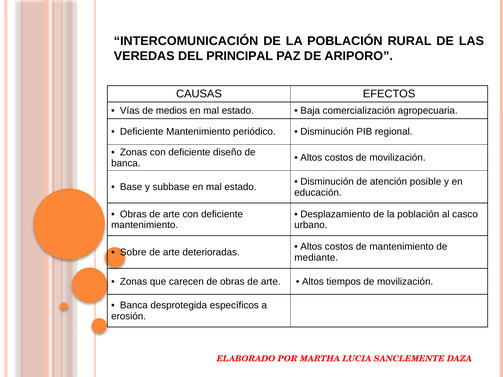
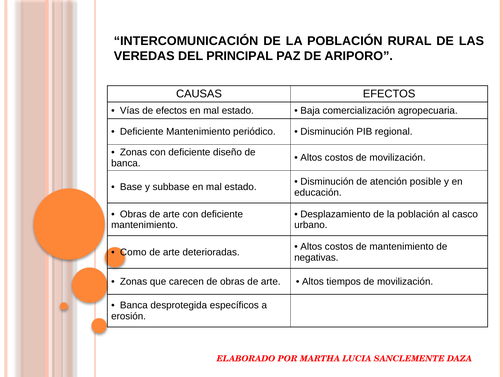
de medios: medios -> efectos (171, 111)
Sobre: Sobre -> Como (133, 252)
mediante: mediante -> negativas (316, 258)
